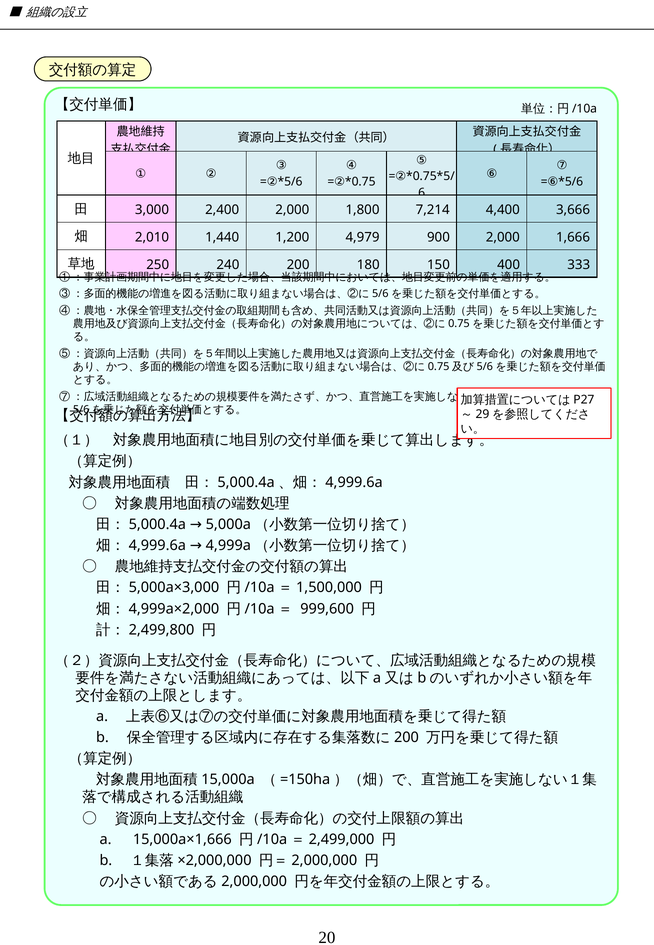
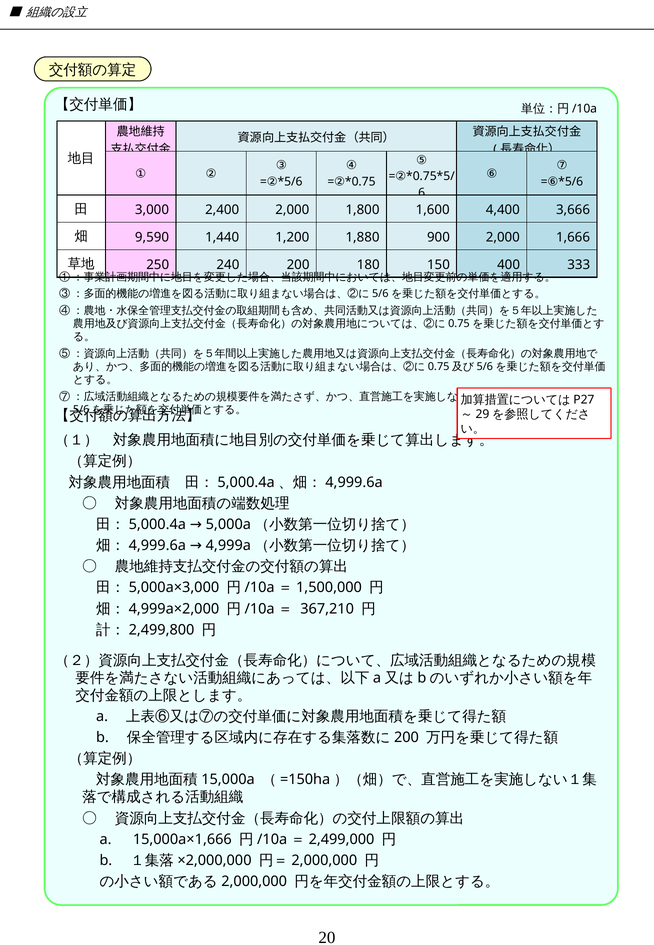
7,214: 7,214 -> 1,600 (433, 210)
2,010: 2,010 -> 9,590 (152, 237)
4,979: 4,979 -> 1,880 (363, 237)
999,600: 999,600 -> 367,210 (327, 609)
